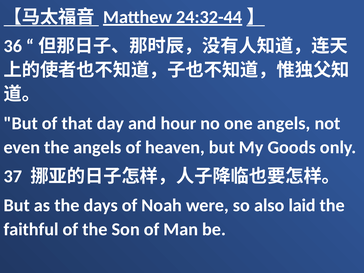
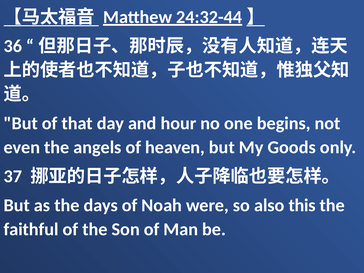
one angels: angels -> begins (284, 123)
laid: laid -> this (302, 205)
